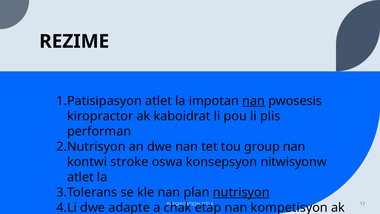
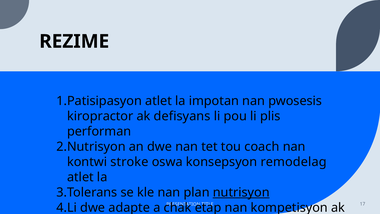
nan underline: present -> none (254, 101)
kaboidrat: kaboidrat -> defisyans (182, 116)
group: group -> coach (262, 147)
nitwisyonw: nitwisyonw -> remodelag (294, 162)
